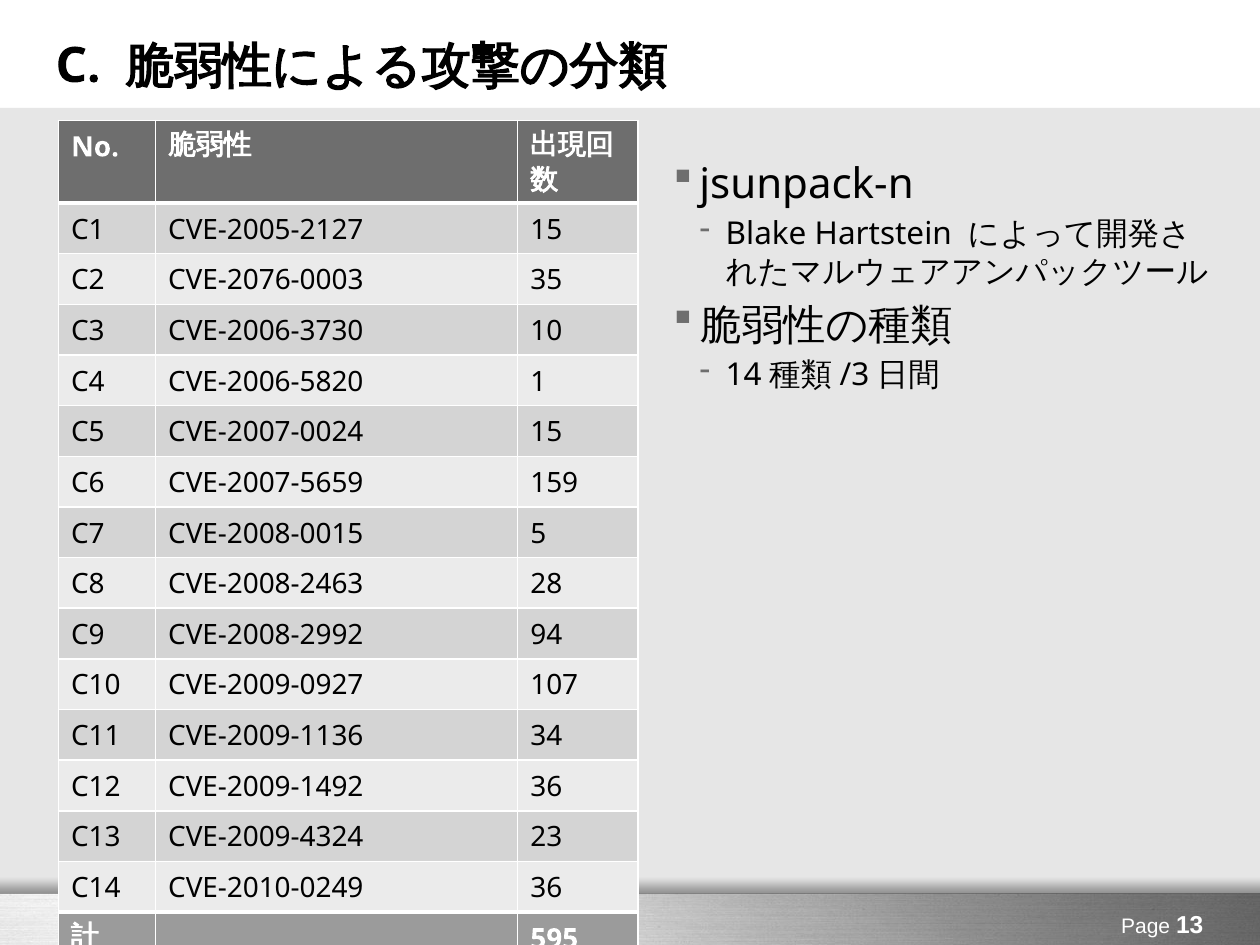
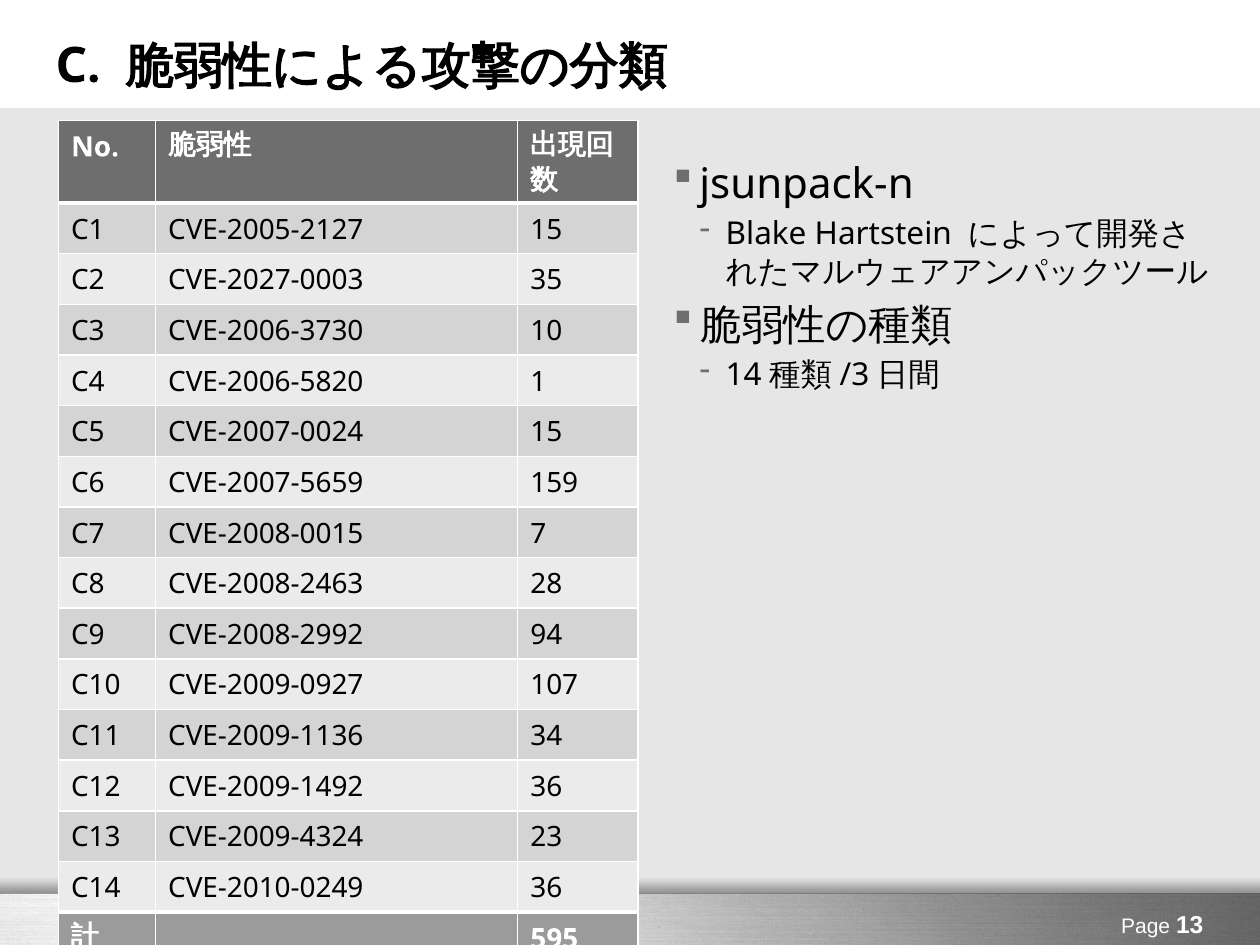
CVE-2076-0003: CVE-2076-0003 -> CVE-2027-0003 (266, 281)
5: 5 -> 7 (538, 534)
